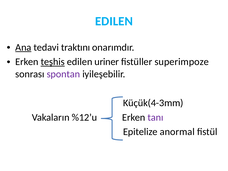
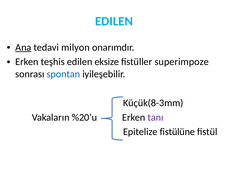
traktını: traktını -> milyon (75, 47)
teşhis underline: present -> none (53, 62)
uriner: uriner -> eksize (107, 62)
spontan colour: purple -> blue (63, 74)
Küçük(4-3mm: Küçük(4-3mm -> Küçük(8-3mm (153, 103)
%12’u: %12’u -> %20’u (84, 117)
anormal: anormal -> fistülüne (177, 132)
